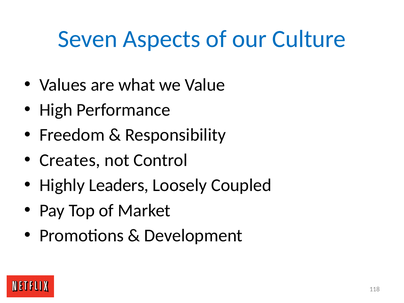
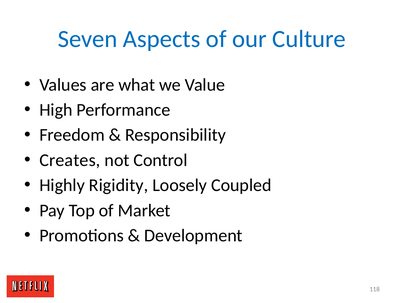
Leaders: Leaders -> Rigidity (119, 185)
